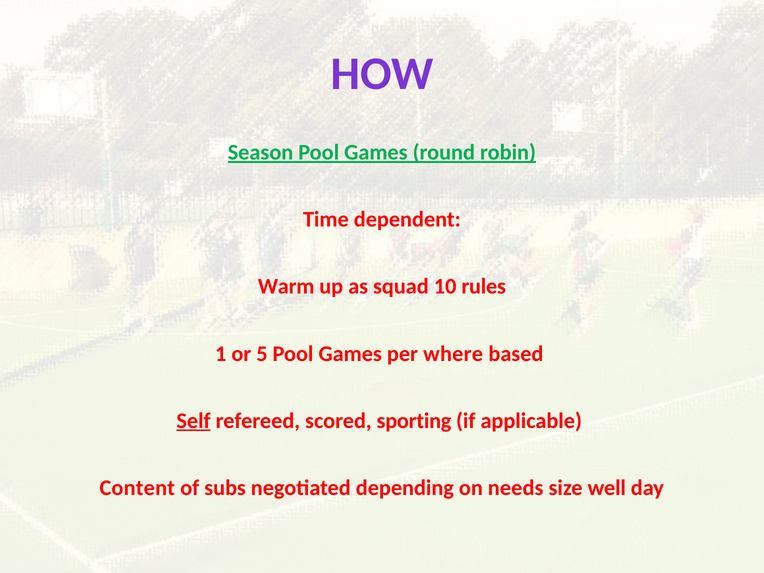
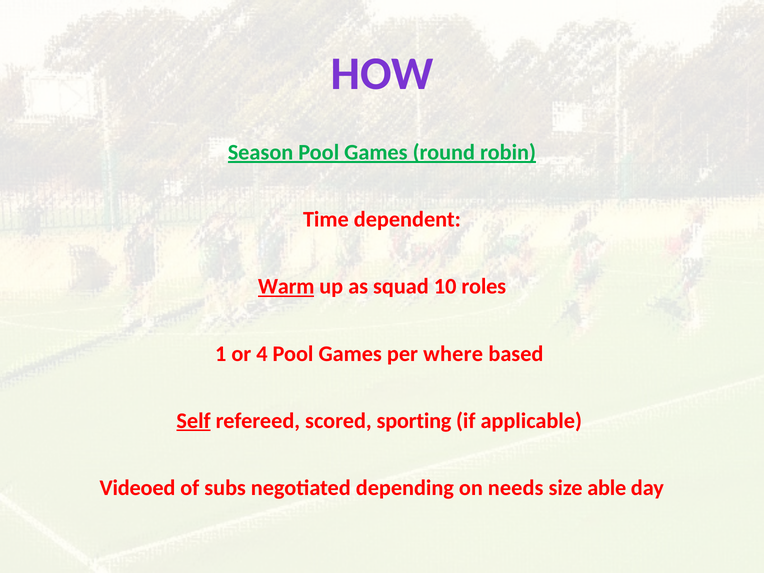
Warm underline: none -> present (286, 287)
rules: rules -> roles (484, 287)
5: 5 -> 4 (262, 354)
Content: Content -> Videoed (137, 488)
well: well -> able (607, 488)
